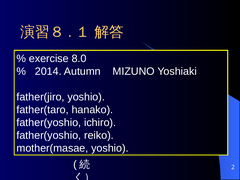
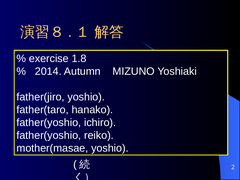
8.0: 8.0 -> 1.8 (79, 59)
